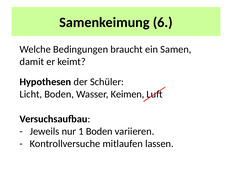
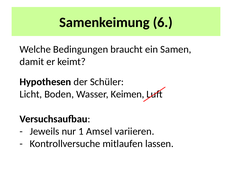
1 Boden: Boden -> Amsel (99, 131)
